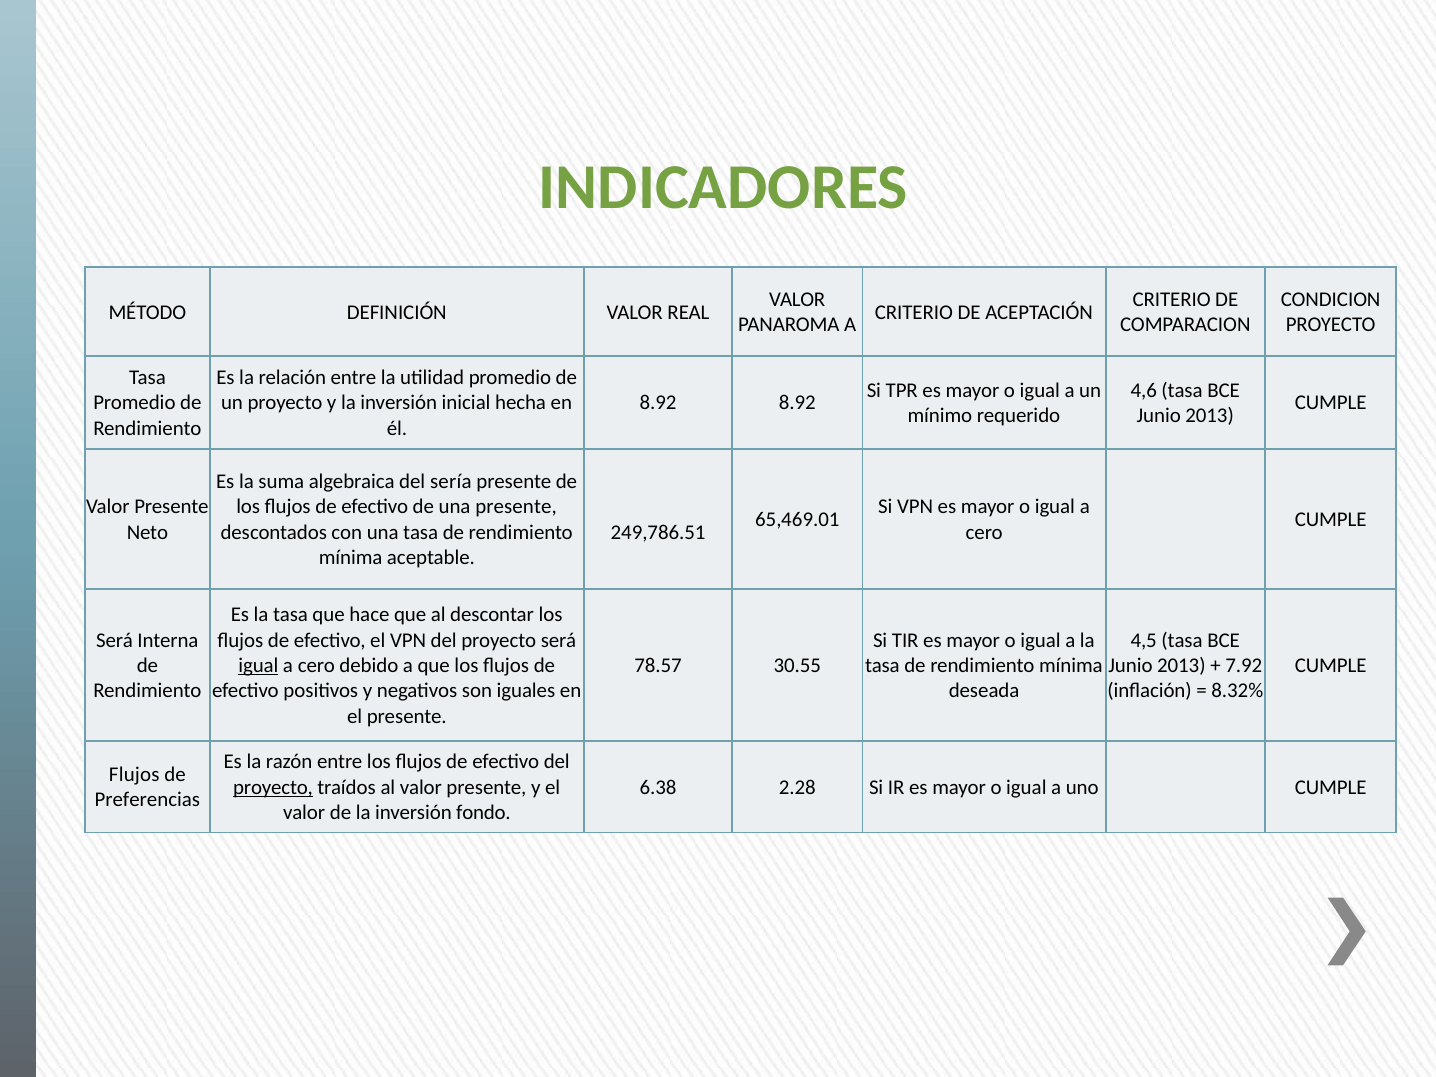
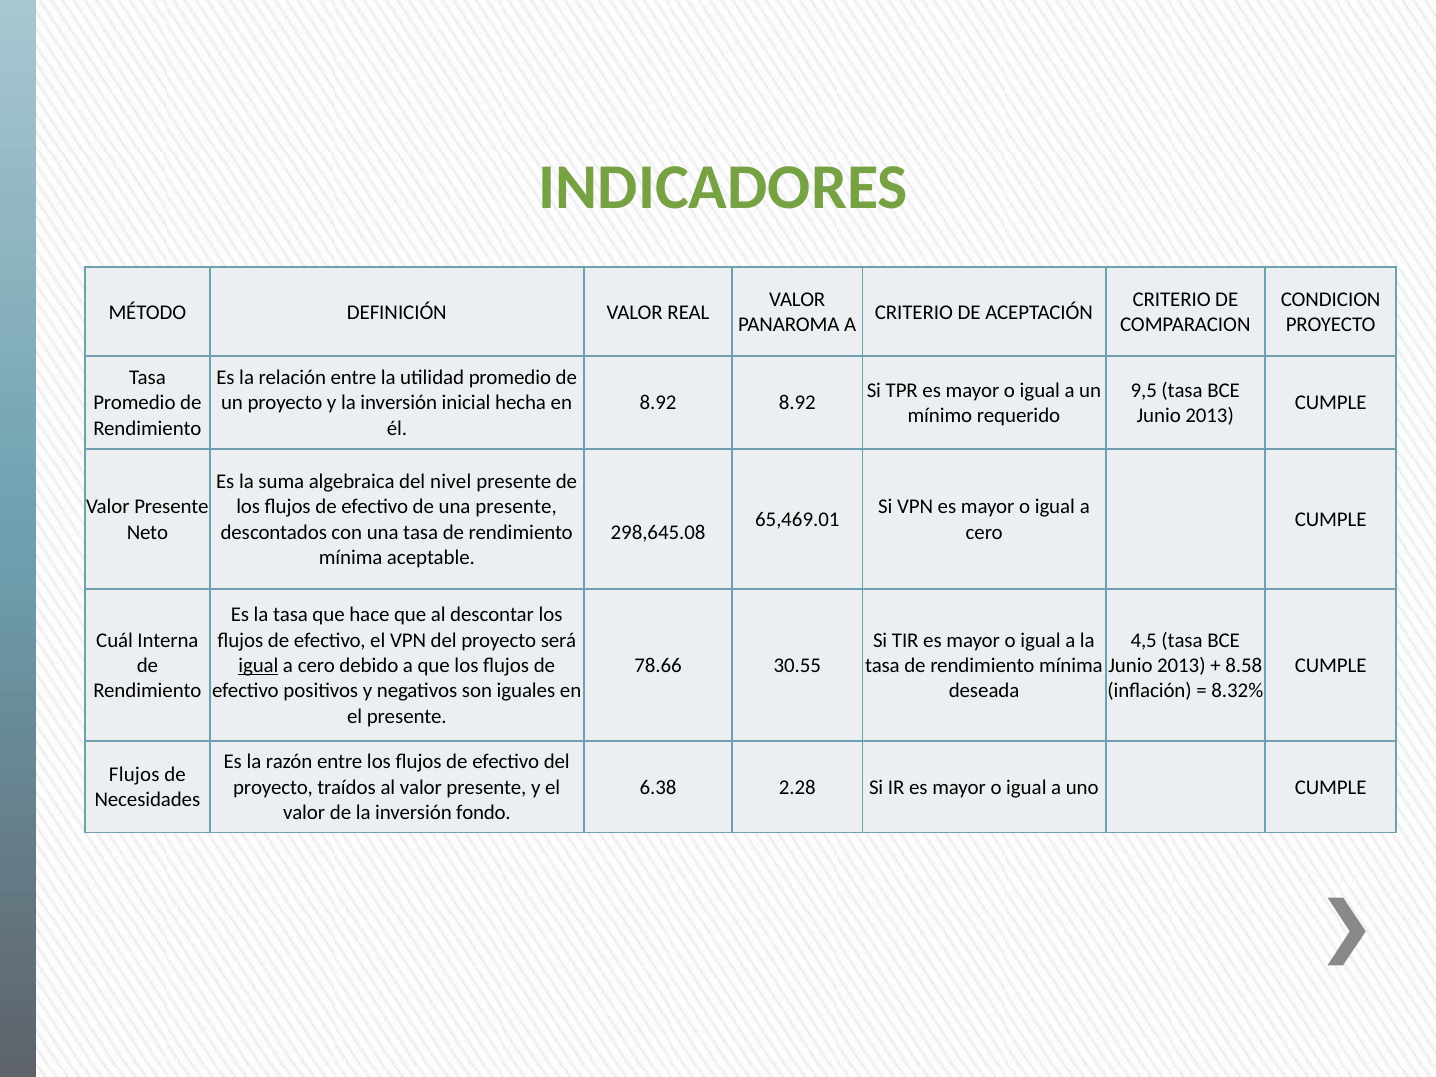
4,6: 4,6 -> 9,5 (1144, 390)
sería: sería -> nivel (451, 482)
249,786.51: 249,786.51 -> 298,645.08 (658, 532)
Será: Será -> Cuál (115, 640)
78.57: 78.57 -> 78.66 (658, 666)
7.92: 7.92 -> 8.58 (1244, 666)
proyecto underline: present -> none (273, 787)
Preferencias: Preferencias -> Necesidades (147, 800)
